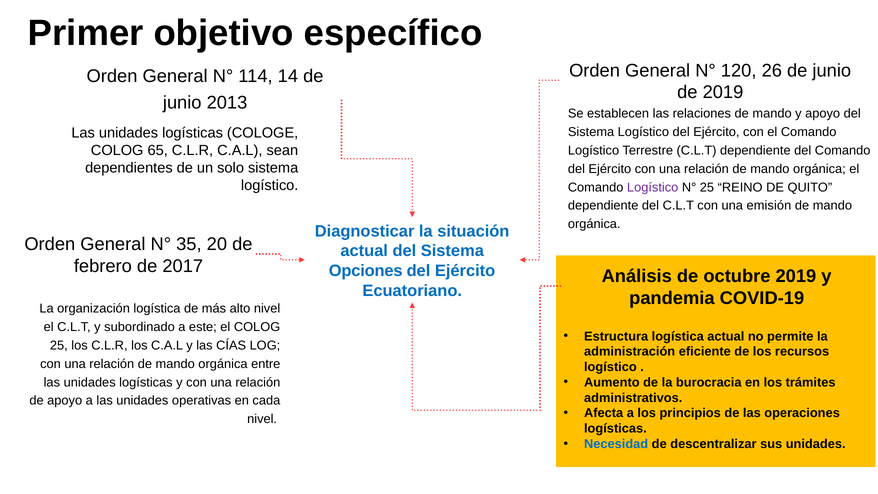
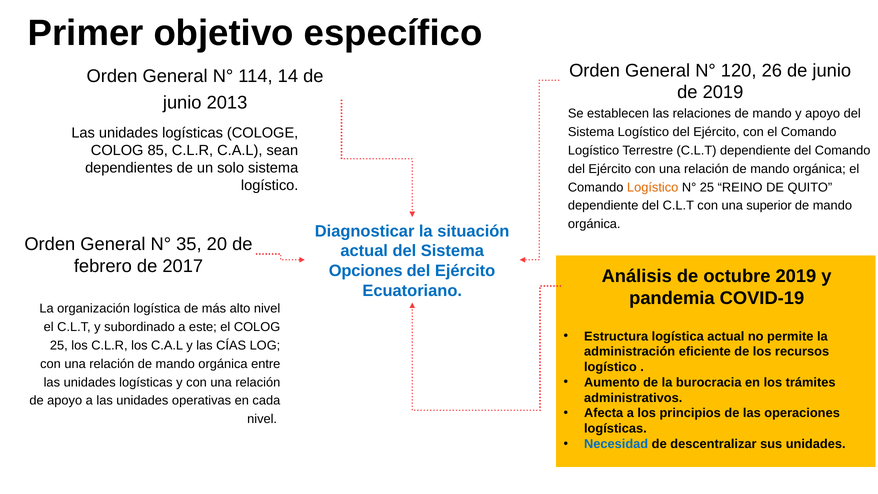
65: 65 -> 85 (158, 150)
Logístico colour: purple -> orange (653, 187)
emisión: emisión -> superior (769, 206)
